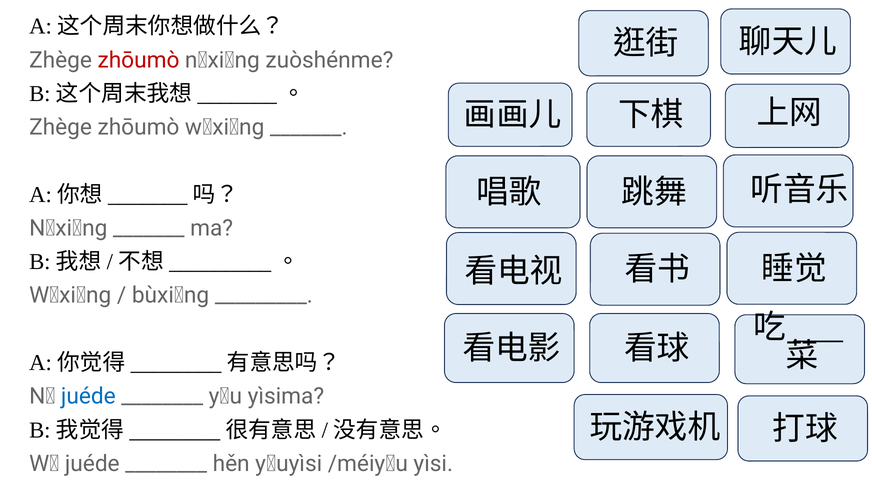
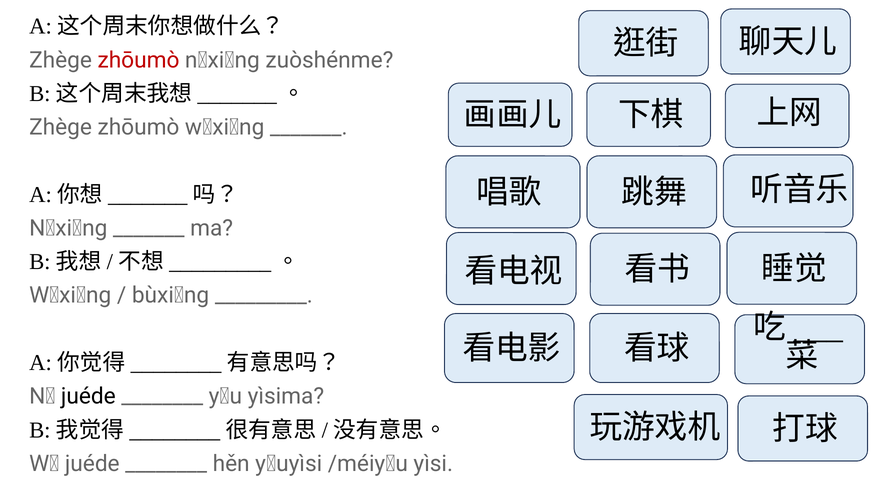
juéde colour: blue -> black (88, 396)
